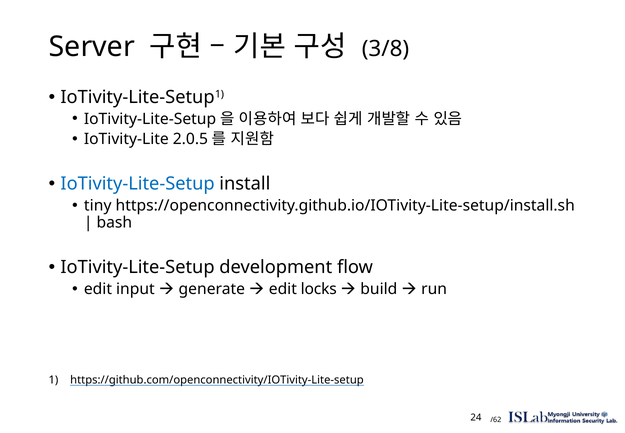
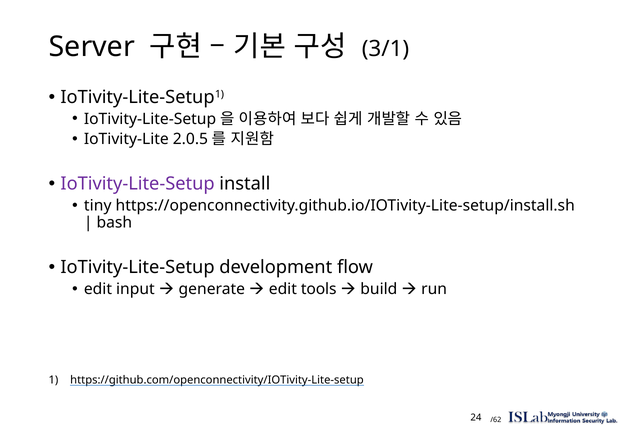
3/8: 3/8 -> 3/1 (385, 49)
IoTivity-Lite-Setup colour: blue -> purple (138, 184)
locks: locks -> tools (319, 289)
